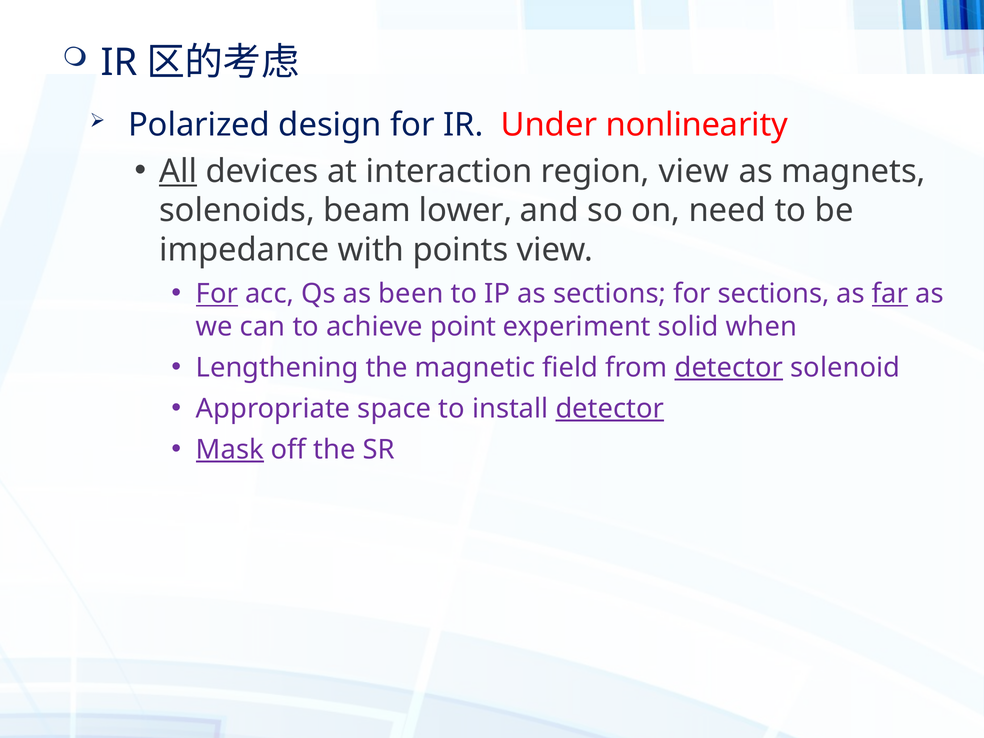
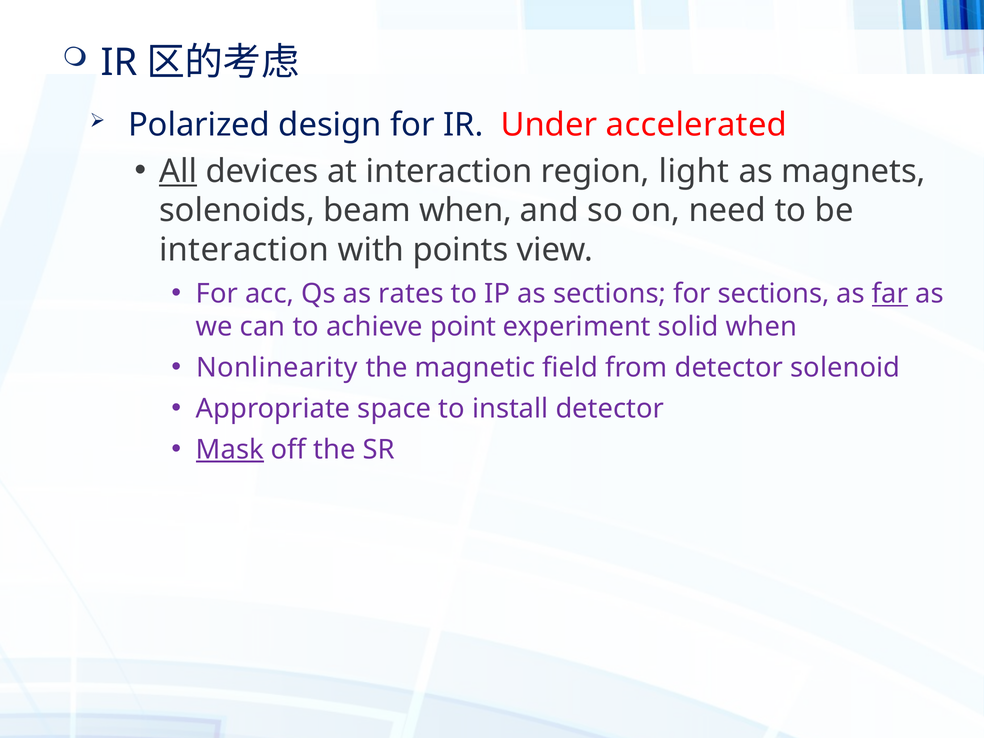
nonlinearity: nonlinearity -> accelerated (696, 125)
region view: view -> light (694, 171)
beam lower: lower -> when (466, 211)
impedance: impedance -> interaction (244, 250)
For underline: present -> none (217, 294)
been: been -> rates (411, 294)
Lengthening: Lengthening -> Nonlinearity (277, 368)
detector underline: present -> none (729, 368)
detector underline: present -> none (610, 409)
